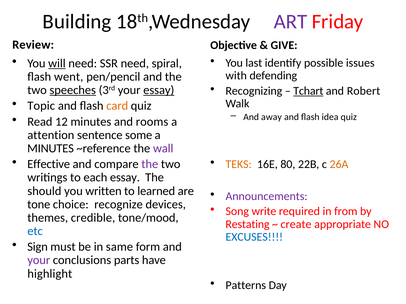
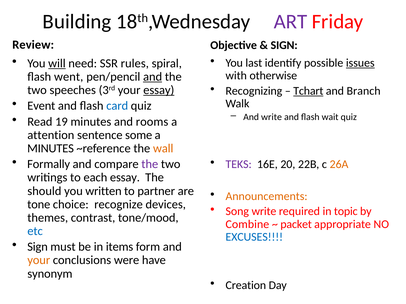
GIVE: GIVE -> SIGN (284, 45)
SSR need: need -> rules (135, 63)
issues underline: none -> present (360, 63)
defending: defending -> otherwise (273, 76)
and underline: none -> present (153, 77)
Robert: Robert -> Branch (364, 91)
speeches underline: present -> none (73, 90)
Topic: Topic -> Event (41, 106)
card colour: orange -> blue (117, 106)
And away: away -> write (271, 117)
idea: idea -> wait (330, 117)
12: 12 -> 19 (61, 122)
wall colour: purple -> orange (163, 149)
Effective: Effective -> Formally (49, 164)
TEKS colour: orange -> purple (239, 165)
80: 80 -> 20 (288, 165)
learned: learned -> partner (156, 191)
Announcements colour: purple -> orange (267, 197)
from: from -> topic (346, 212)
credible: credible -> contrast (93, 218)
Restating: Restating -> Combine (247, 225)
create: create -> packet (296, 225)
same: same -> items (120, 247)
your colour: purple -> orange (39, 261)
parts: parts -> were (127, 261)
highlight: highlight -> synonym (50, 274)
Patterns: Patterns -> Creation (246, 286)
